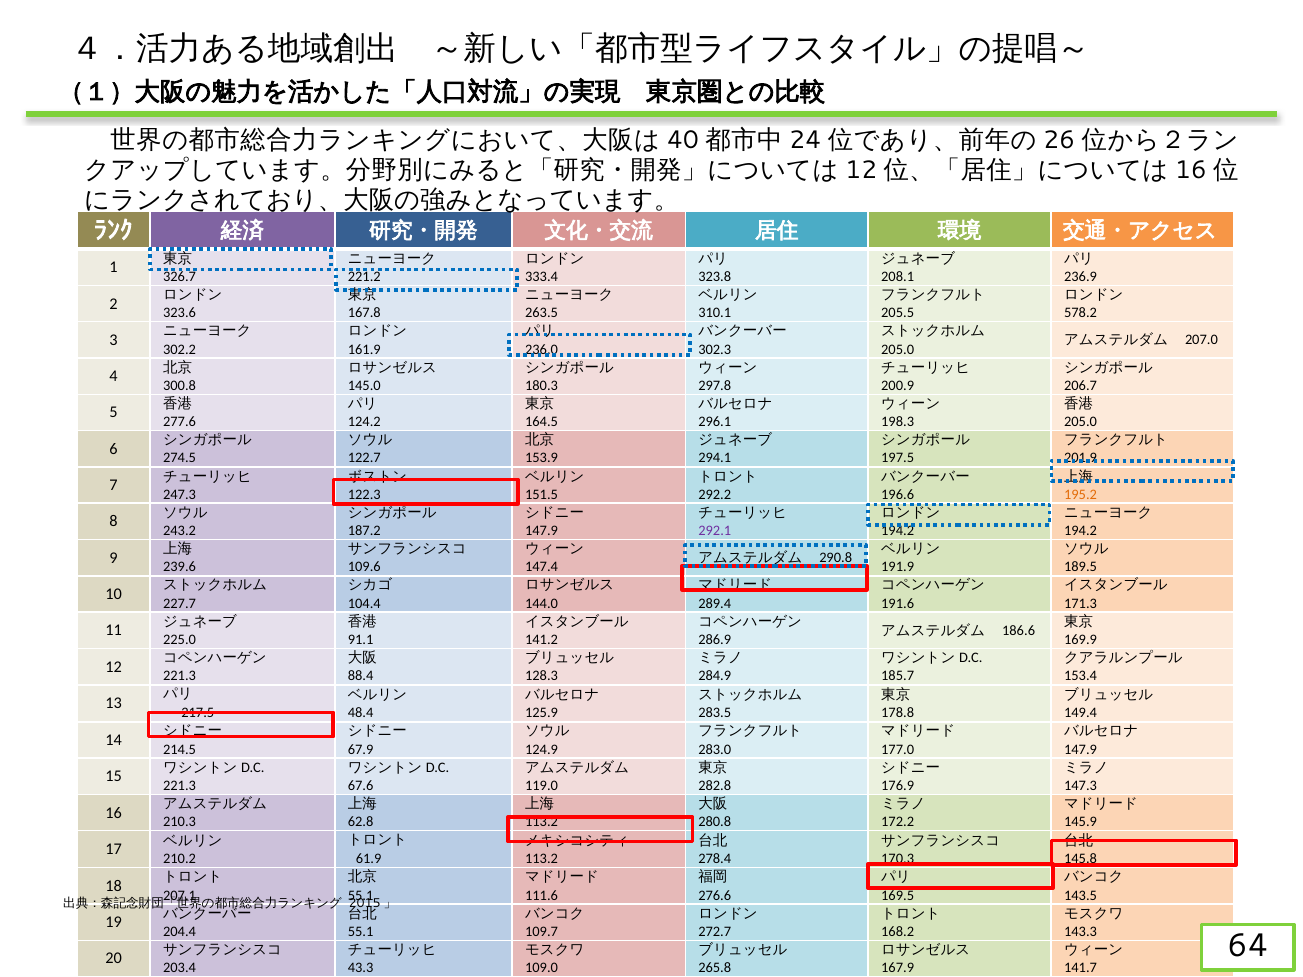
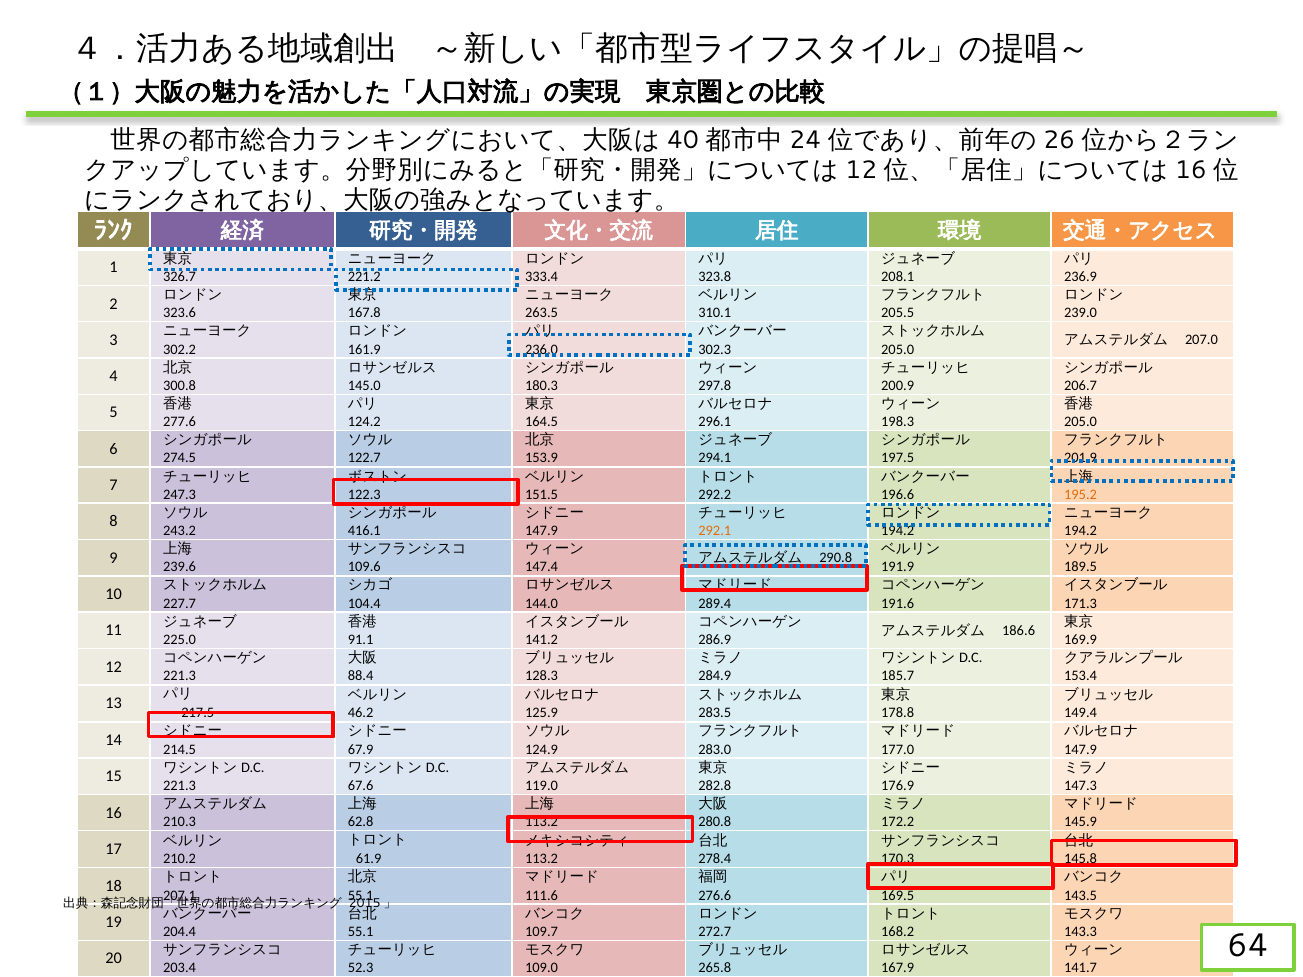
578.2: 578.2 -> 239.0 (1081, 313)
187.2: 187.2 -> 416.1 (364, 531)
292.1 colour: purple -> orange (715, 531)
48.4: 48.4 -> 46.2 (361, 713)
43.3: 43.3 -> 52.3 (361, 968)
